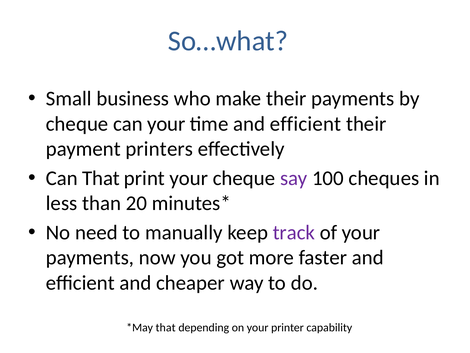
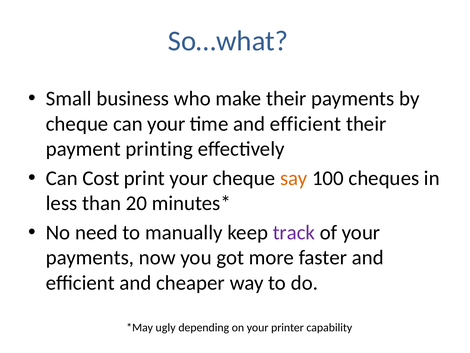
printers: printers -> printing (159, 149)
Can That: That -> Cost (101, 178)
say colour: purple -> orange (294, 178)
that: that -> ugly (166, 327)
